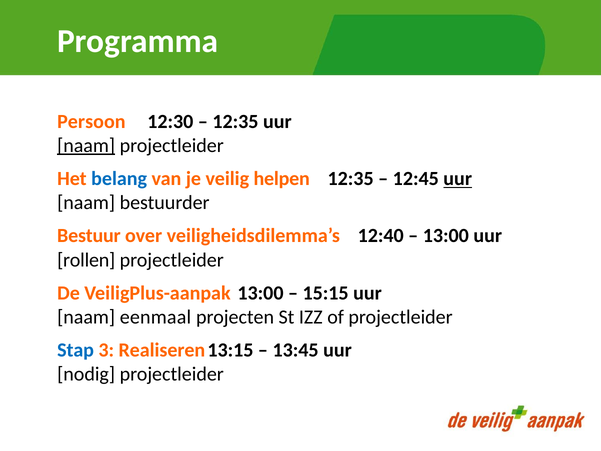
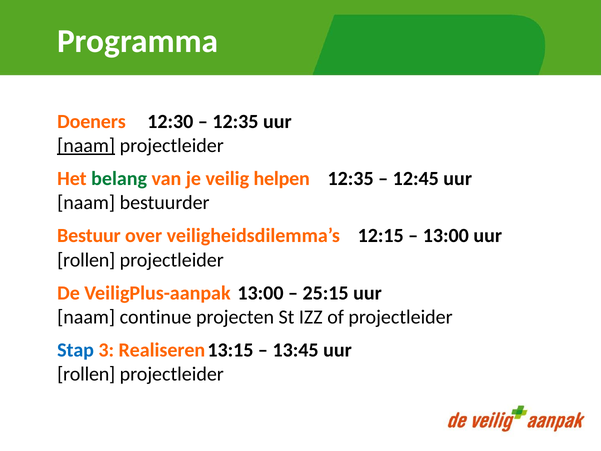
Persoon: Persoon -> Doeners (91, 122)
belang colour: blue -> green (119, 179)
uur underline: present -> none (458, 179)
12:40: 12:40 -> 12:15 (381, 236)
15:15: 15:15 -> 25:15 (326, 293)
eenmaal: eenmaal -> continue (156, 317)
nodig: nodig -> rollen (86, 374)
